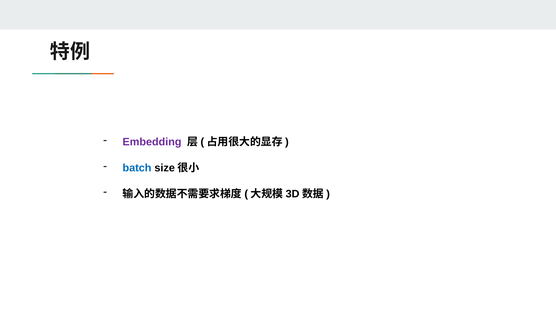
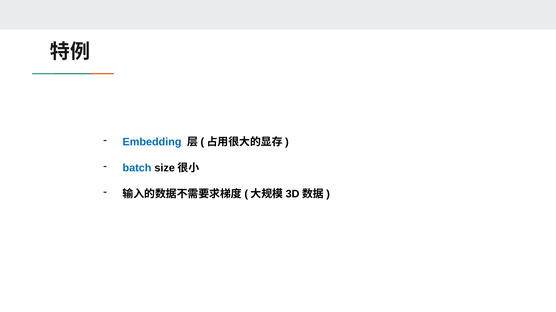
Embedding colour: purple -> blue (152, 142)
